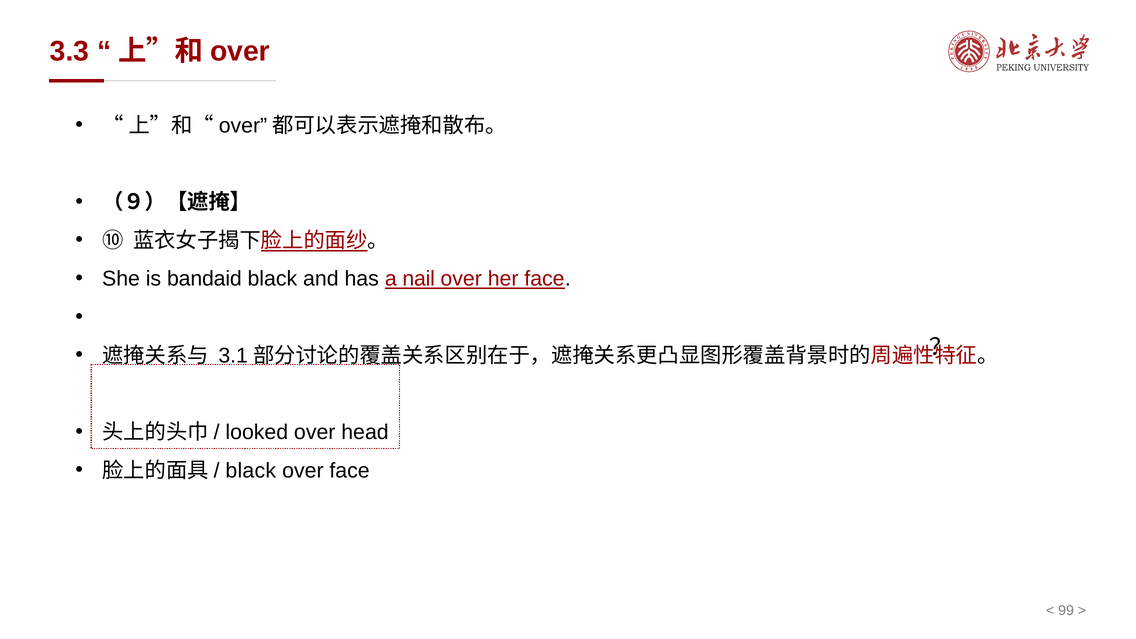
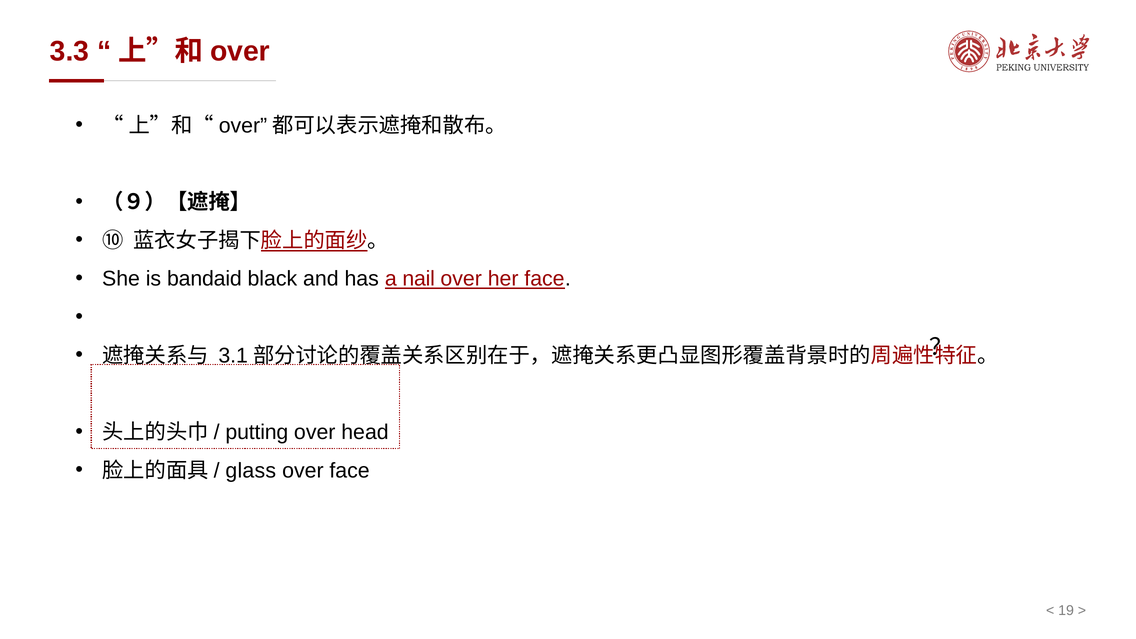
looked: looked -> putting (257, 432)
black: black -> glass (251, 471)
99: 99 -> 19 (1066, 610)
